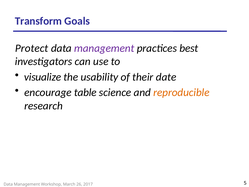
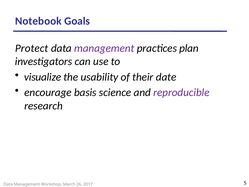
Transform: Transform -> Notebook (38, 21)
best: best -> plan (189, 48)
table: table -> basis (85, 92)
reproducible colour: orange -> purple (181, 92)
